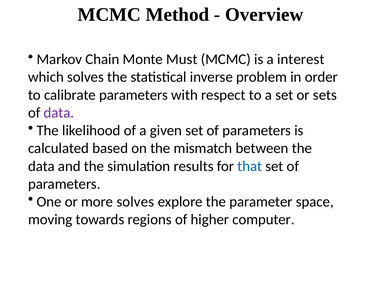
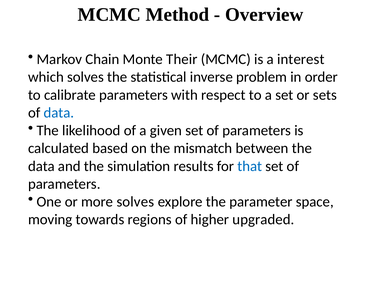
Must: Must -> Their (182, 59)
data colour: purple -> blue (59, 113)
computer: computer -> upgraded (263, 219)
